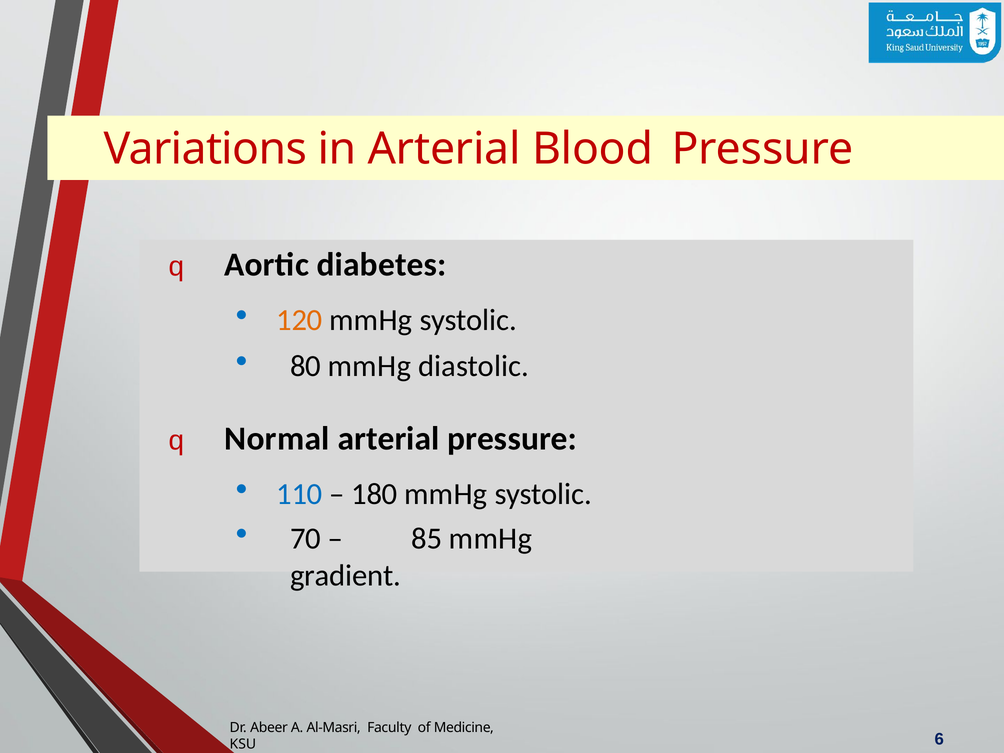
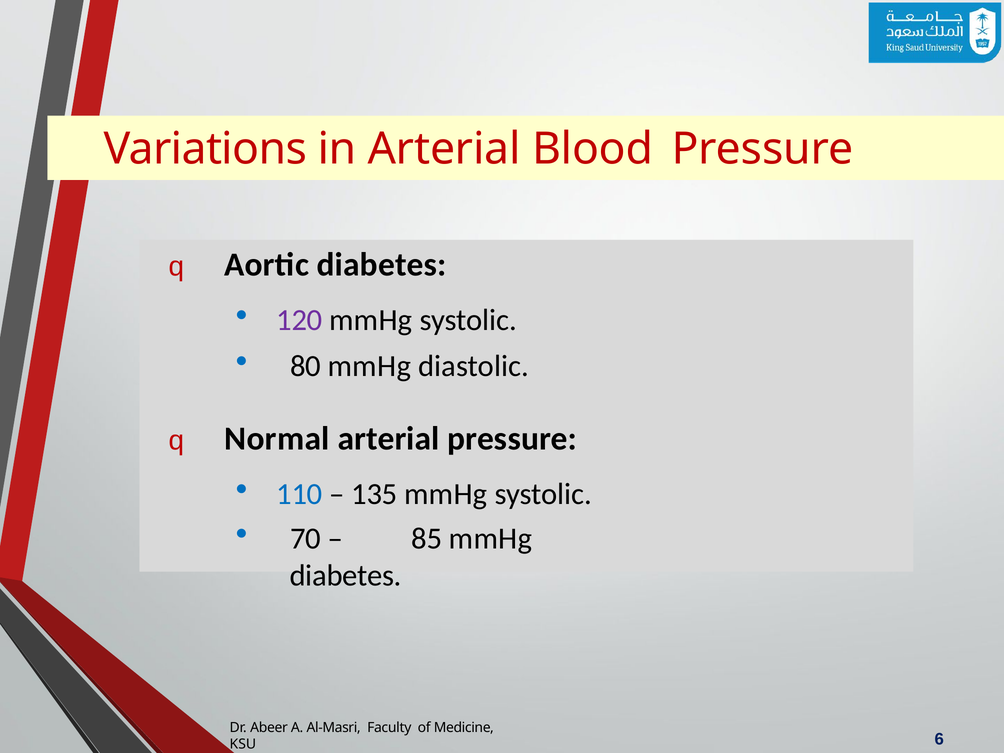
120 colour: orange -> purple (299, 320)
180: 180 -> 135 (374, 494)
gradient: gradient -> diabetes (346, 576)
